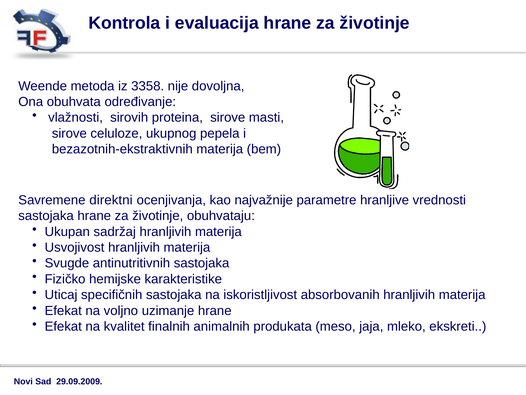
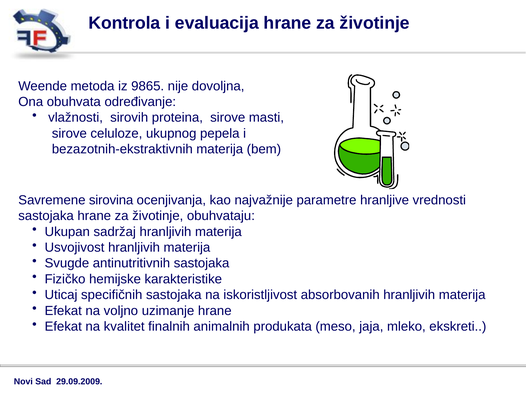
3358: 3358 -> 9865 (148, 86)
direktni: direktni -> sirovina (111, 200)
